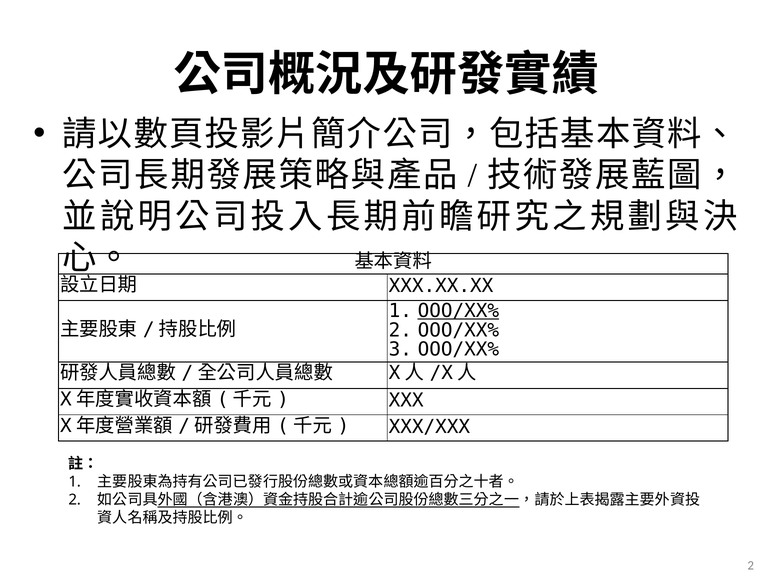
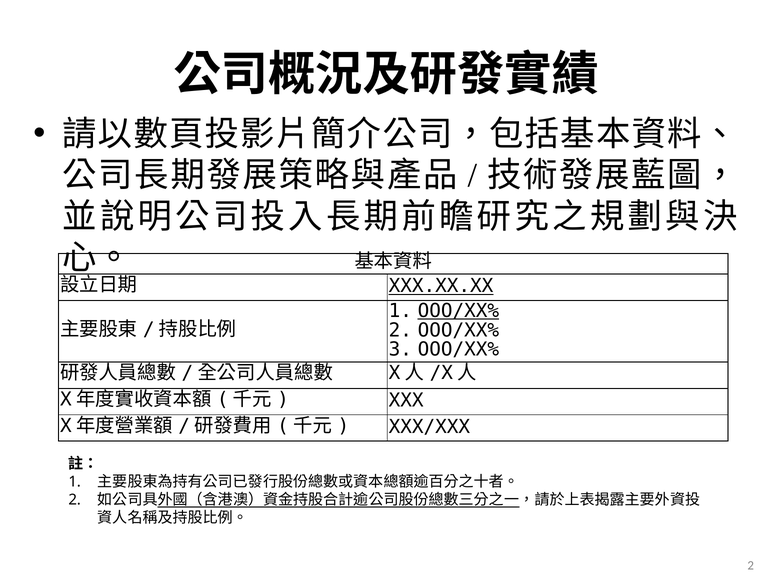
XXX.XX.XX underline: none -> present (441, 286)
